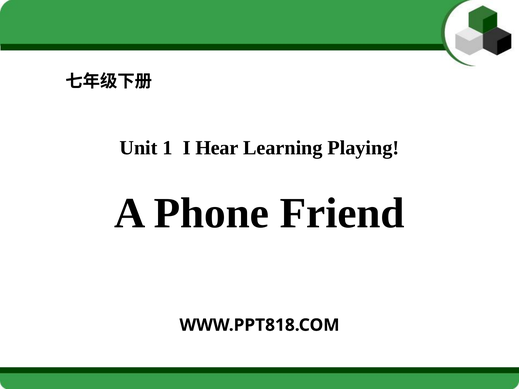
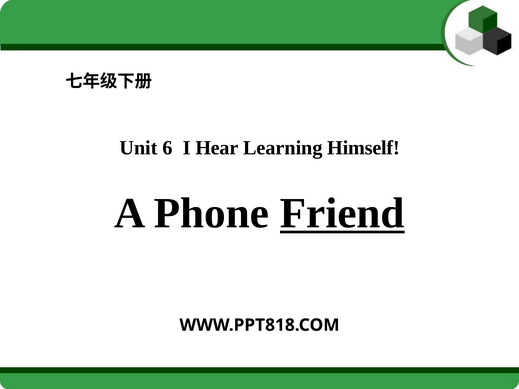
1: 1 -> 6 (168, 148)
Playing: Playing -> Himself (363, 148)
Friend underline: none -> present (342, 213)
